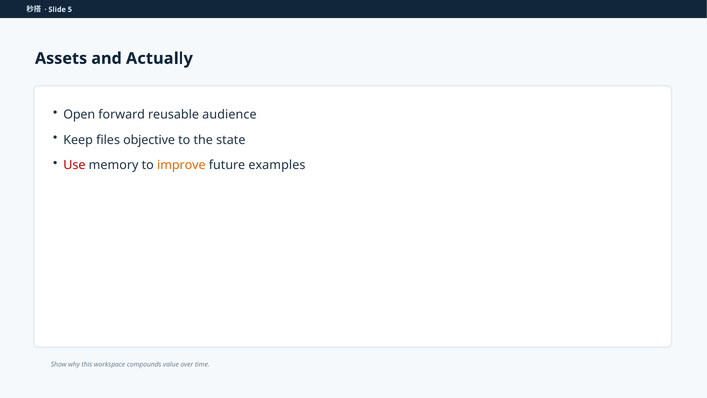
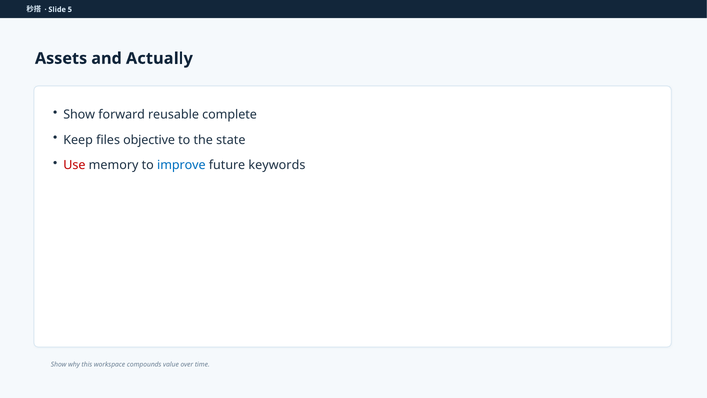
Open: Open -> Show (79, 114)
audience: audience -> complete (230, 114)
improve colour: orange -> blue (181, 165)
examples: examples -> keywords (277, 165)
